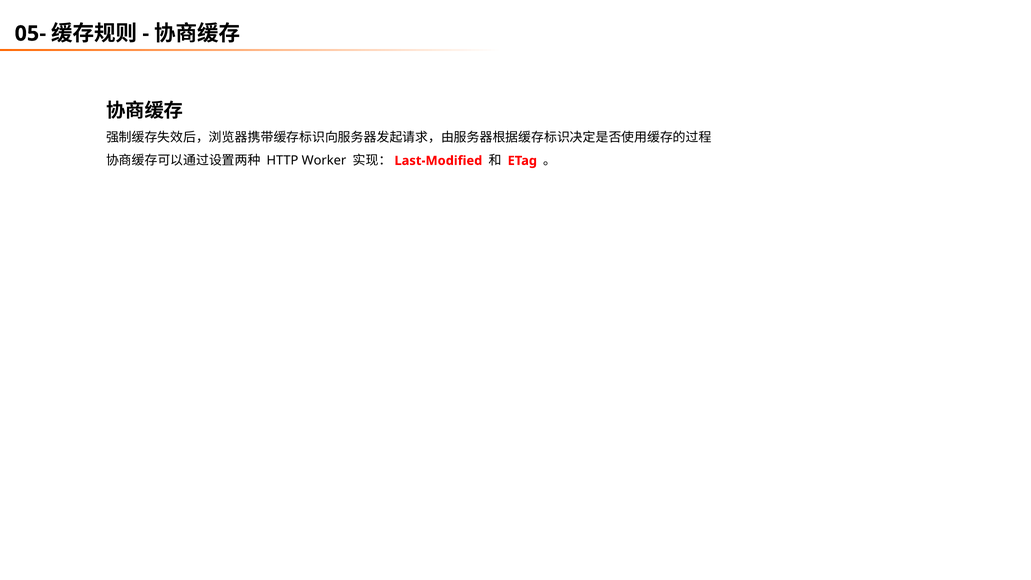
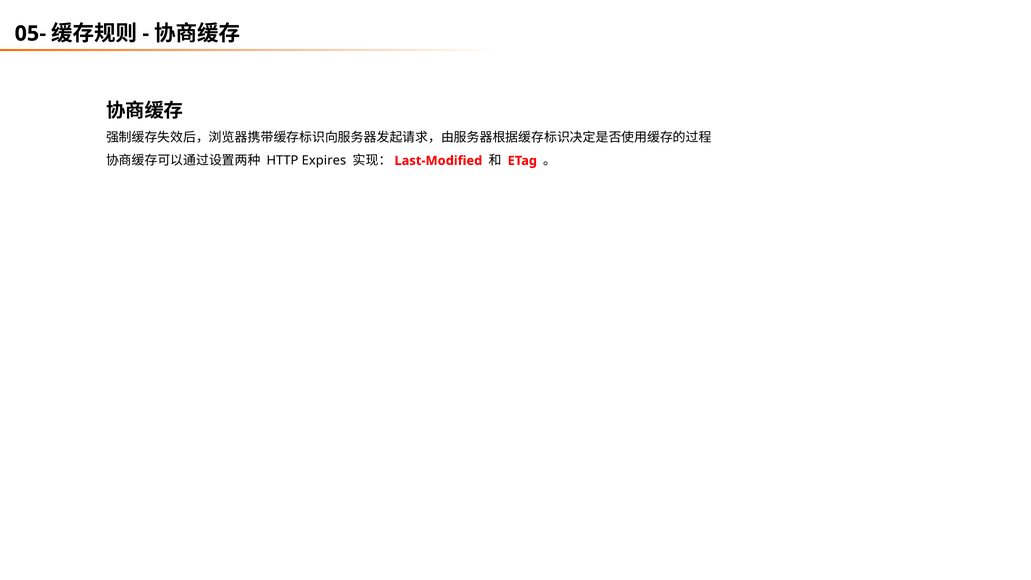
Worker: Worker -> Expires (324, 161)
